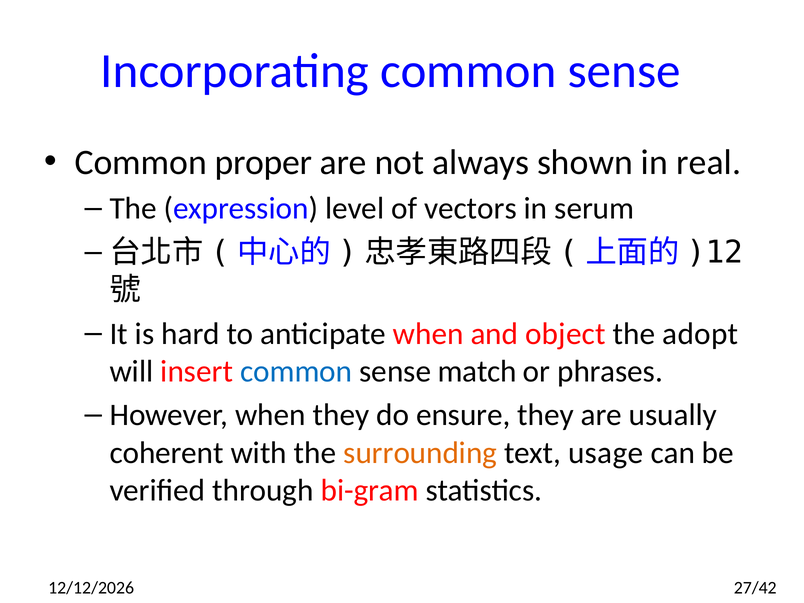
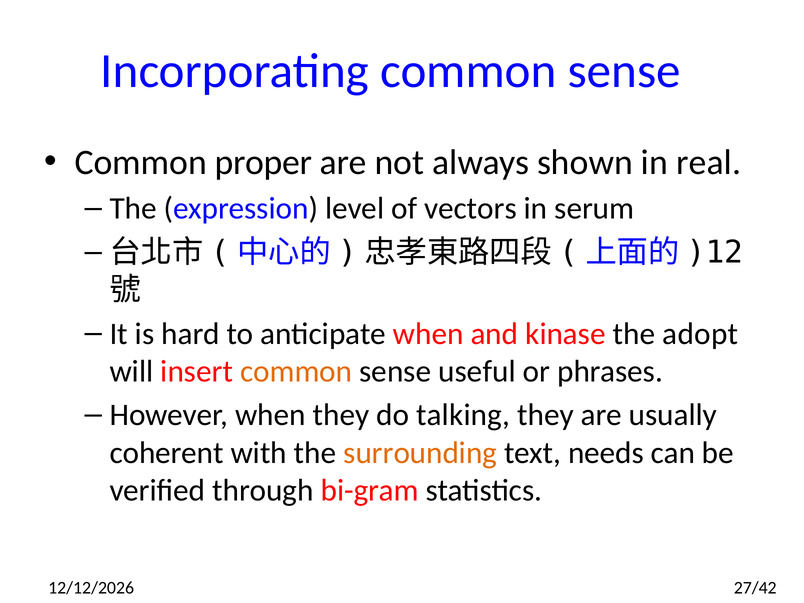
object: object -> kinase (565, 334)
common colour: blue -> orange (296, 371)
match: match -> useful (477, 371)
ensure: ensure -> talking (463, 415)
usage: usage -> needs (606, 453)
